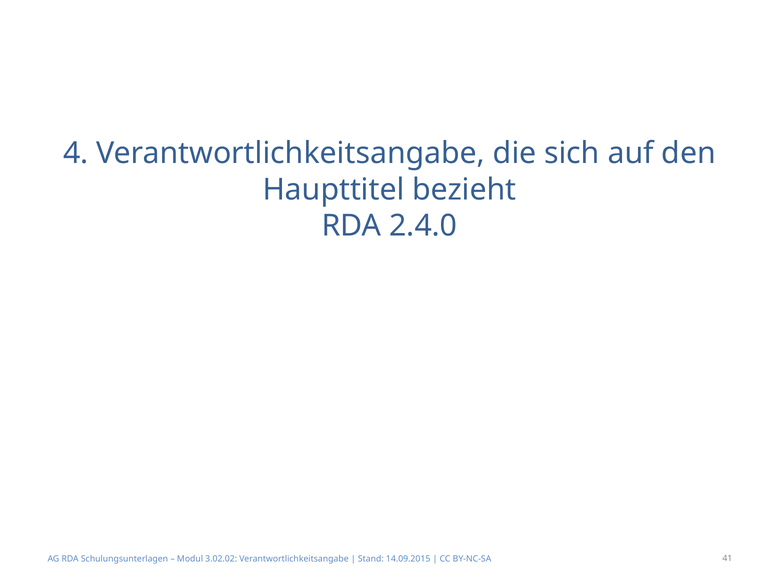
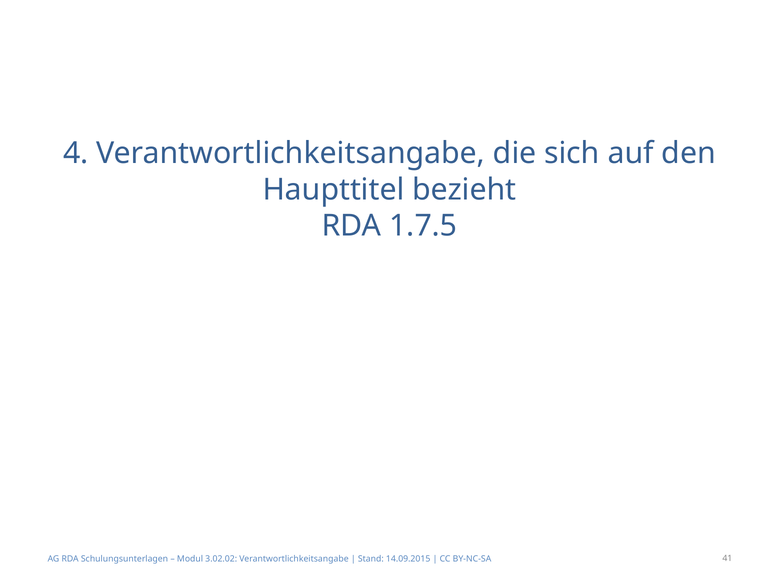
2.4.0: 2.4.0 -> 1.7.5 (423, 226)
